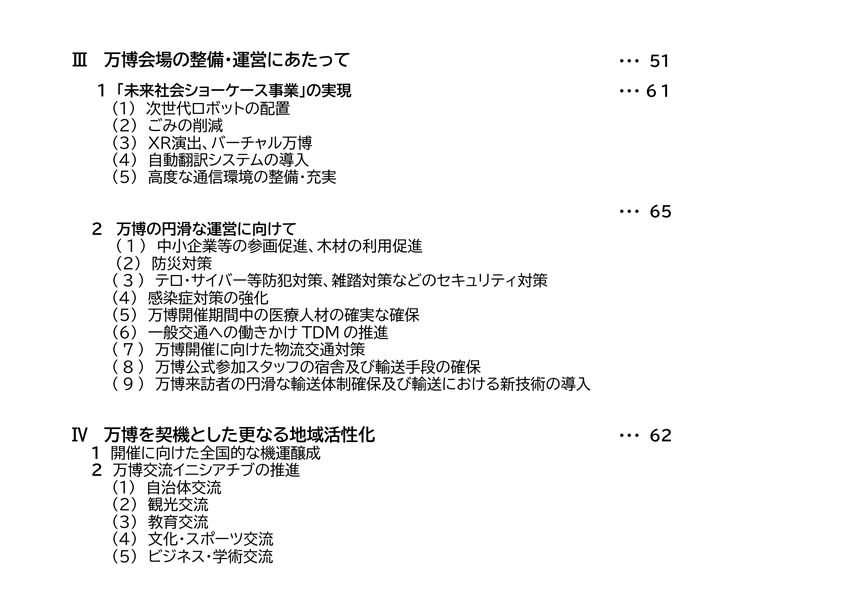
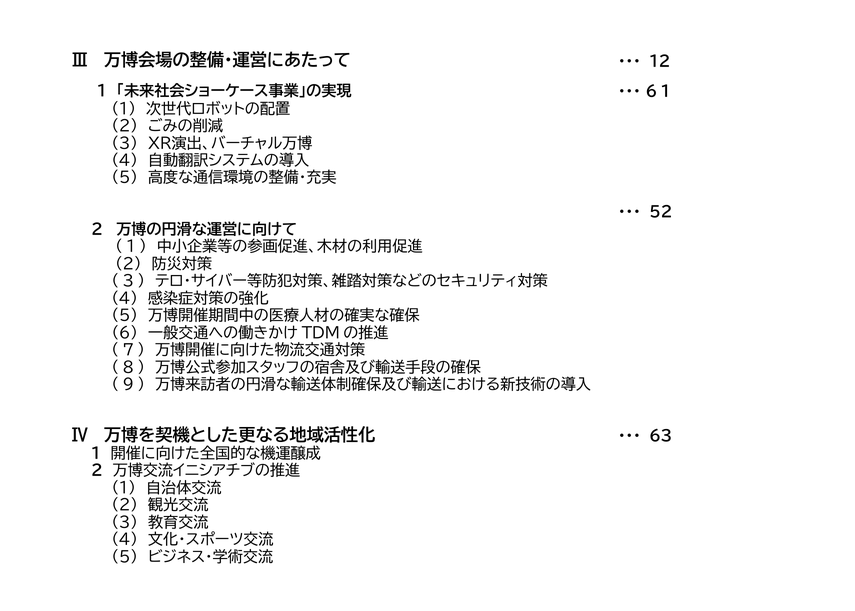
51: 51 -> 12 (660, 62)
65: 65 -> 52 (661, 212)
62: 62 -> 63 (661, 436)
